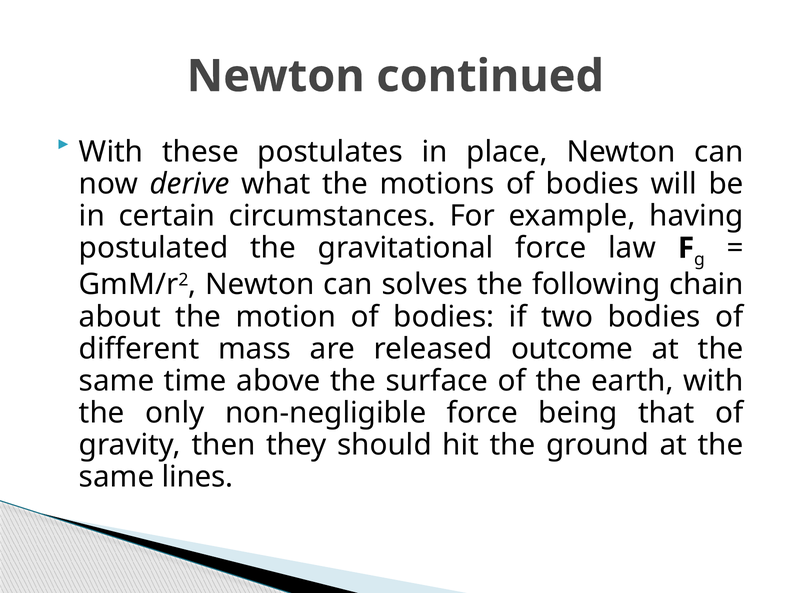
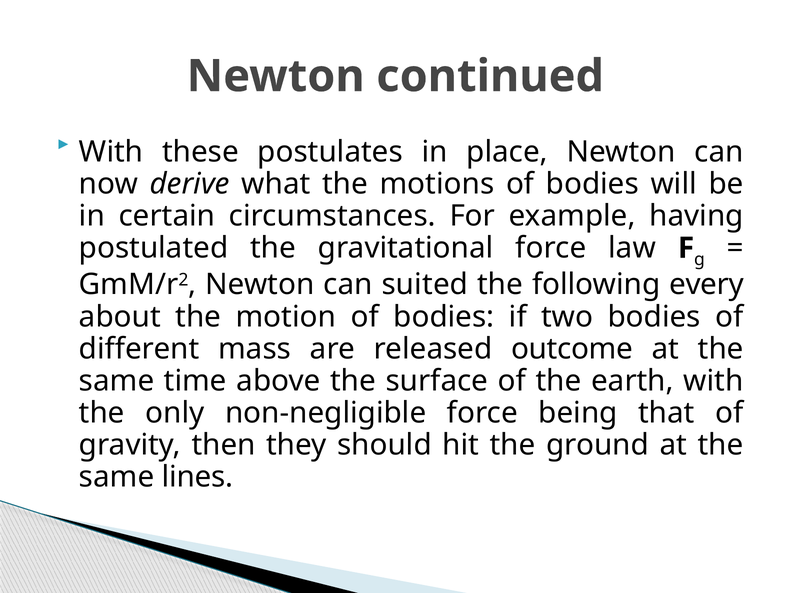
solves: solves -> suited (425, 285)
chain: chain -> every (707, 285)
